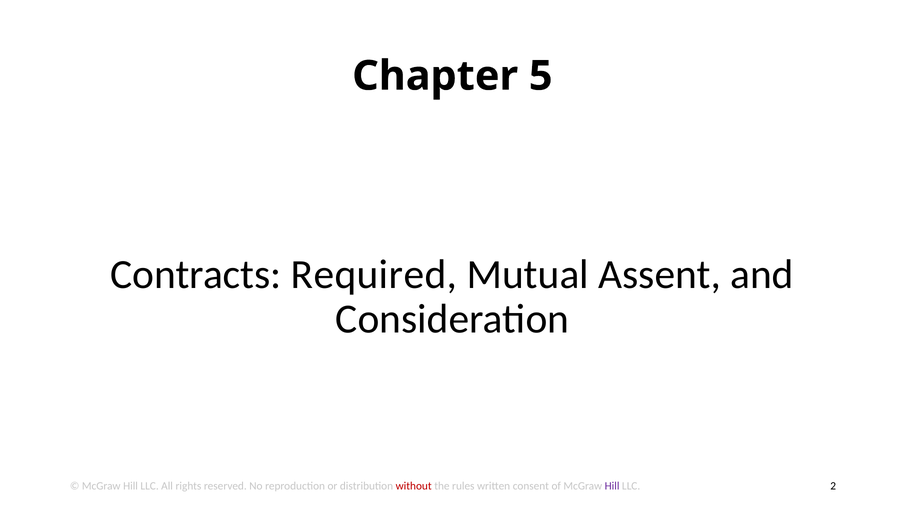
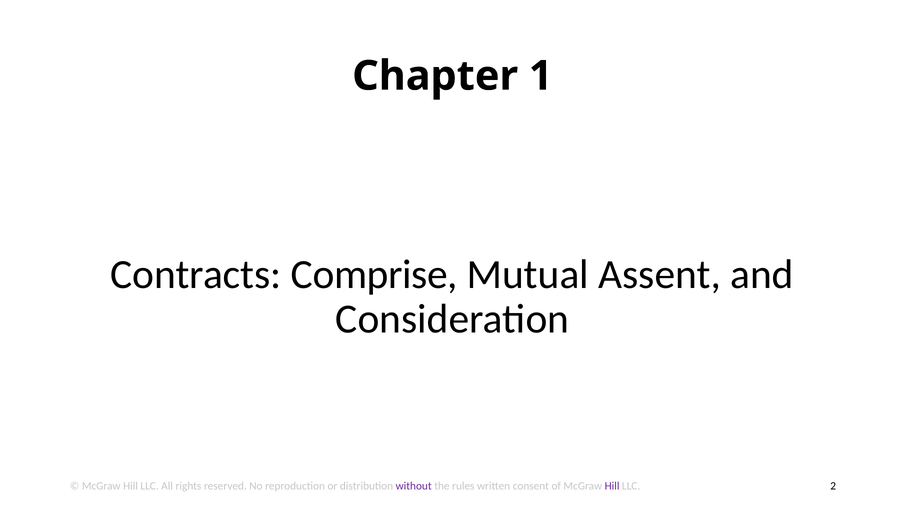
5: 5 -> 1 (541, 76)
Required: Required -> Comprise (374, 274)
without colour: red -> purple (414, 486)
